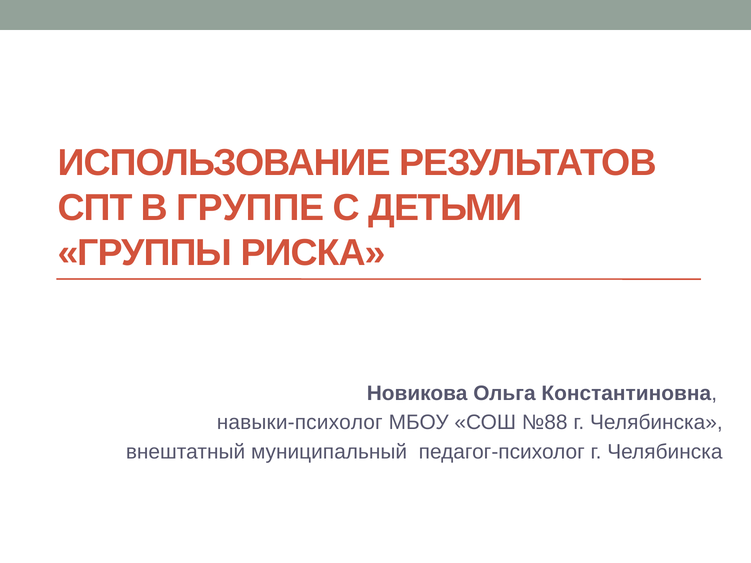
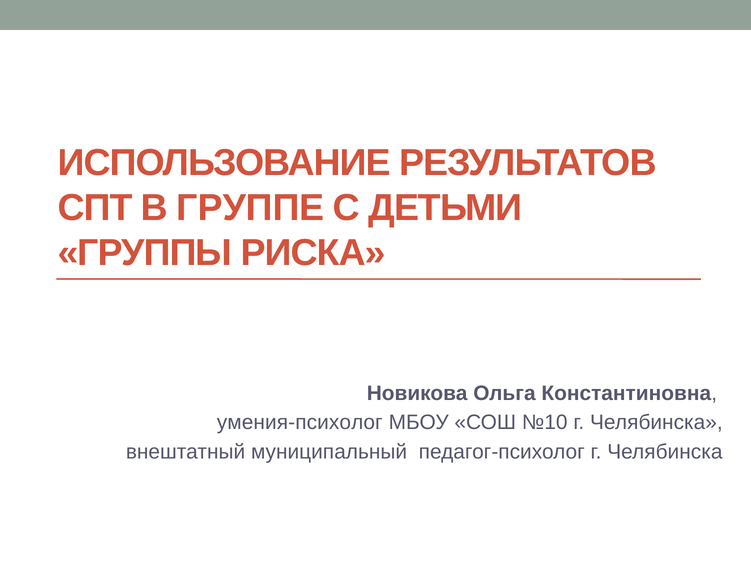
навыки-психолог: навыки-психолог -> умения-психолог (300, 423)
№88: №88 -> №10 (545, 423)
